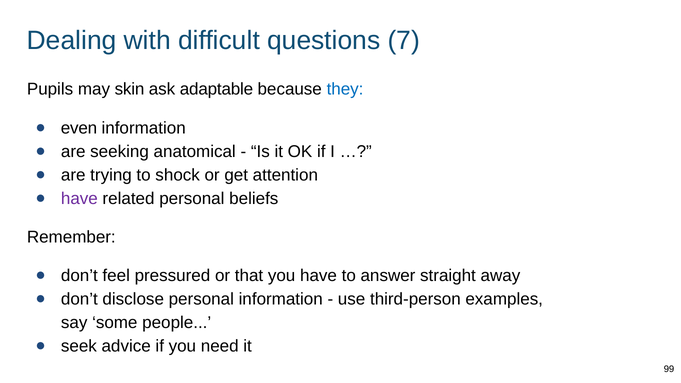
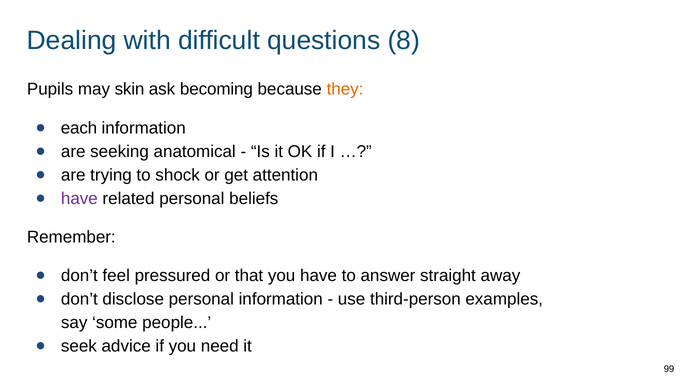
7: 7 -> 8 (404, 41)
adaptable: adaptable -> becoming (216, 89)
they colour: blue -> orange (345, 89)
even: even -> each (79, 128)
